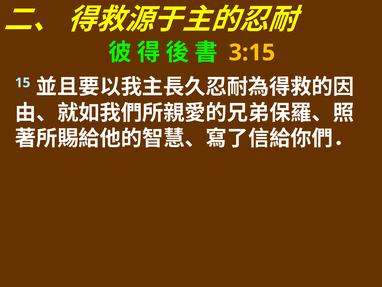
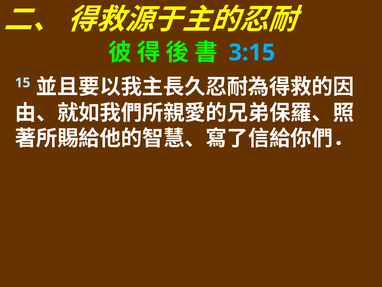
3:15 colour: yellow -> light blue (252, 53)
